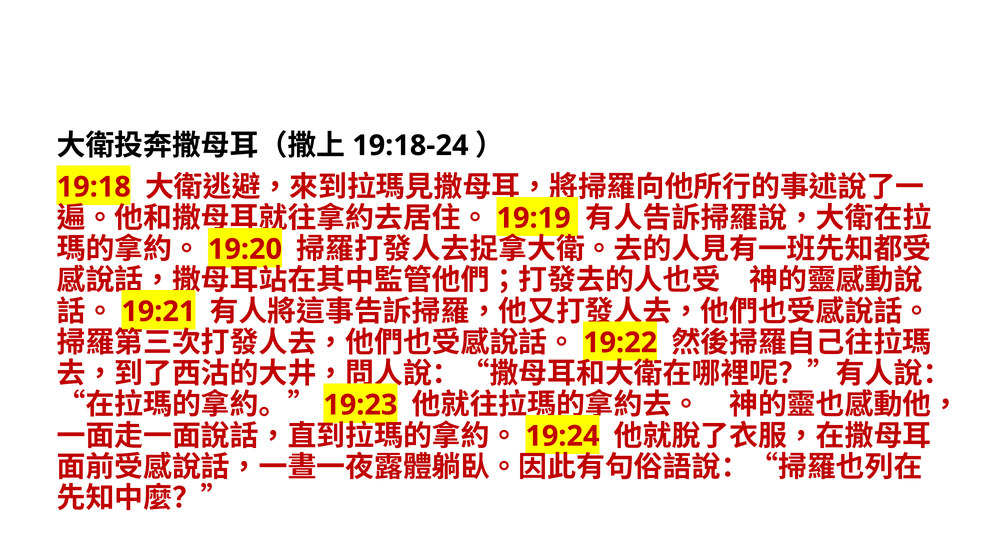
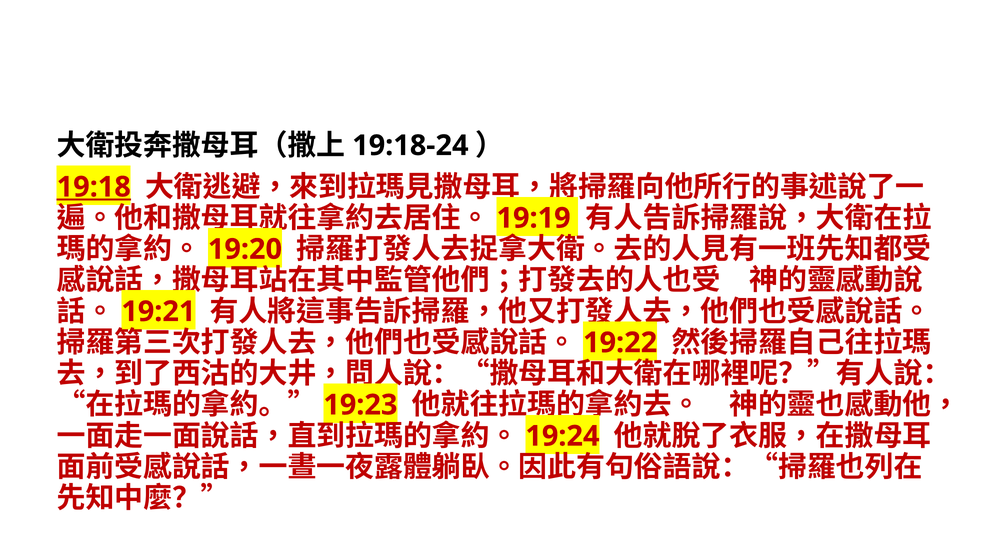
19:18 underline: none -> present (94, 187)
